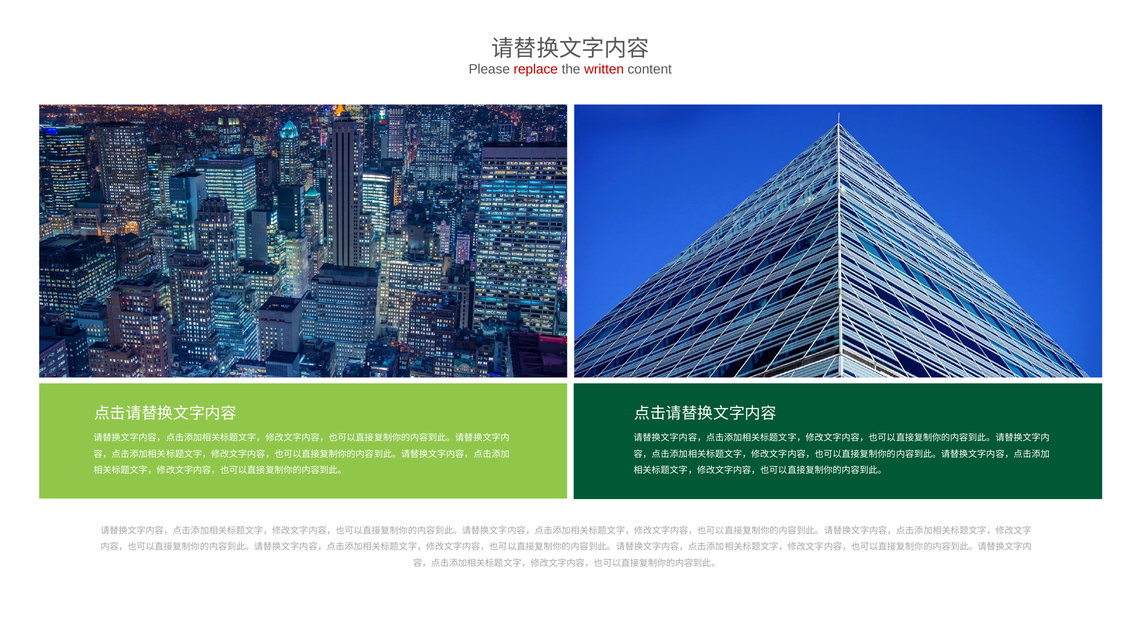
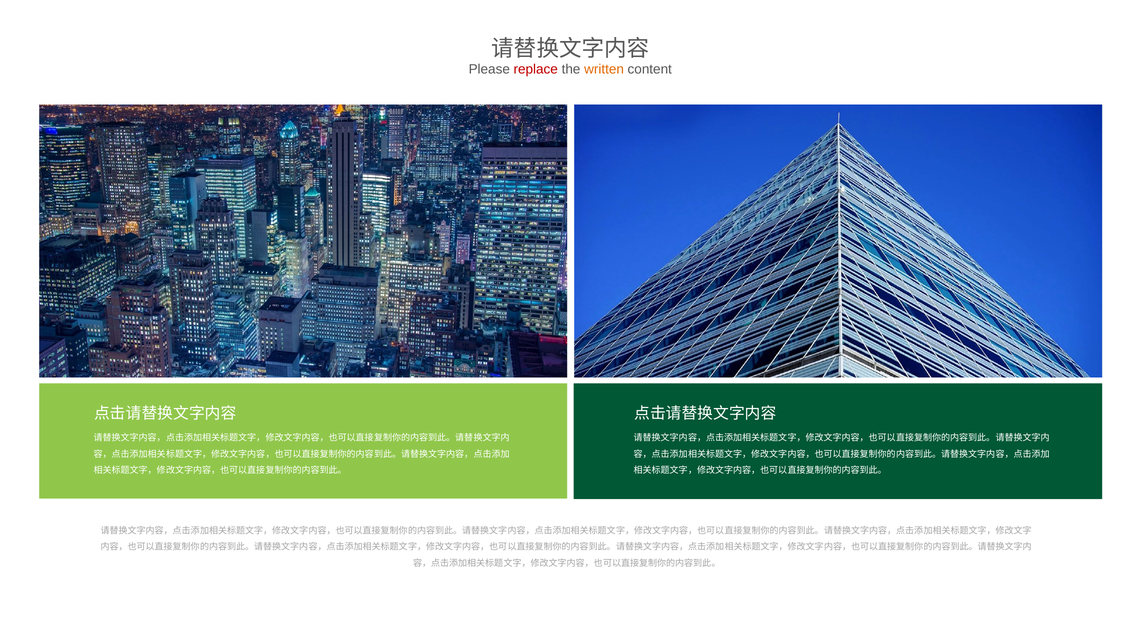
written colour: red -> orange (604, 69)
